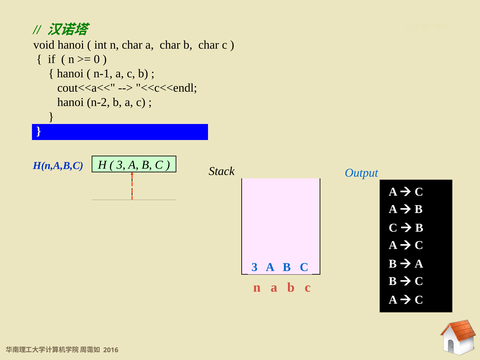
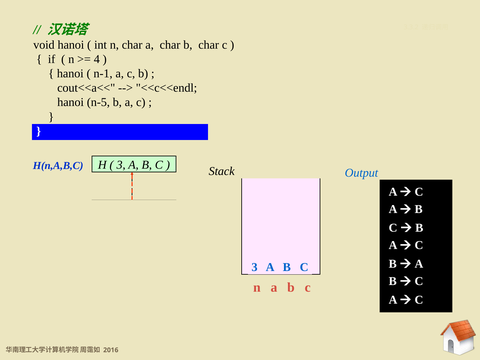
0: 0 -> 4 (97, 59)
n-2: n-2 -> n-5 (98, 102)
